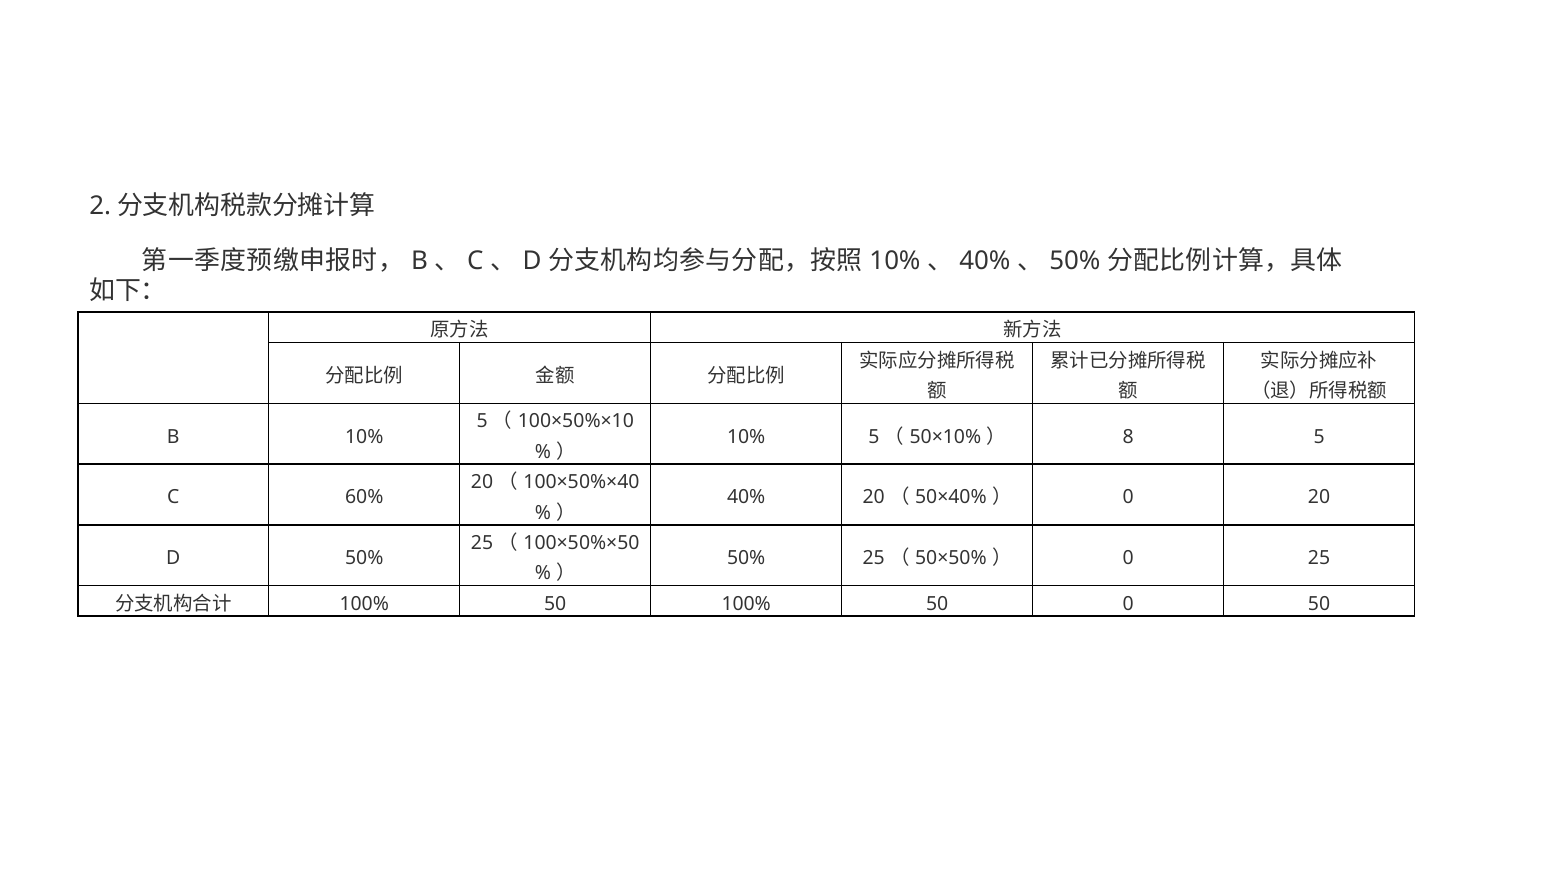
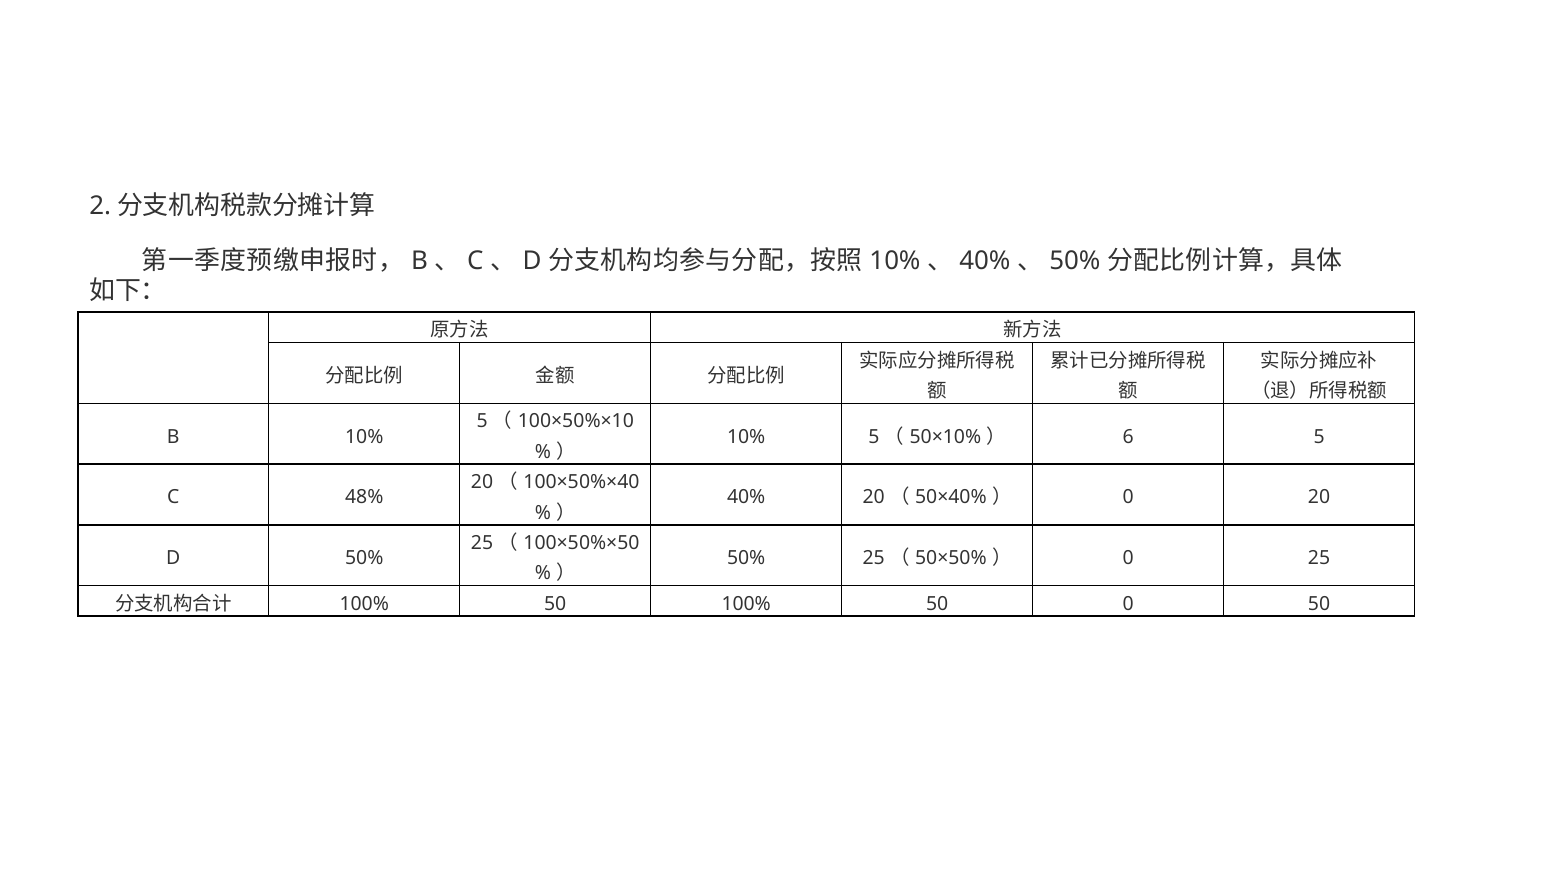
8: 8 -> 6 (1128, 437)
60%: 60% -> 48% (364, 497)
